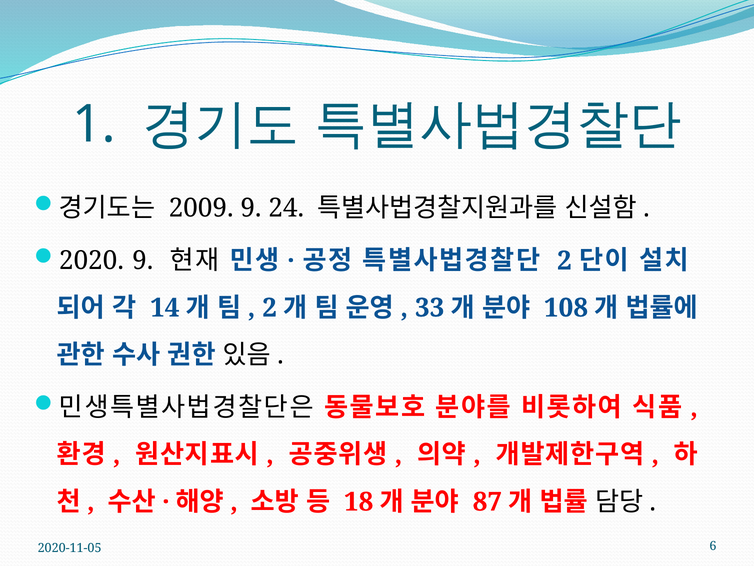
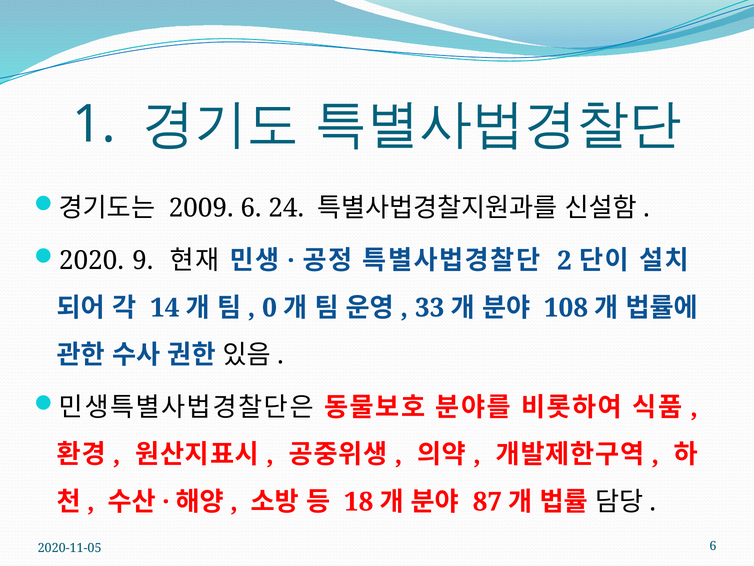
2009 9: 9 -> 6 (251, 208)
2: 2 -> 0 (270, 308)
